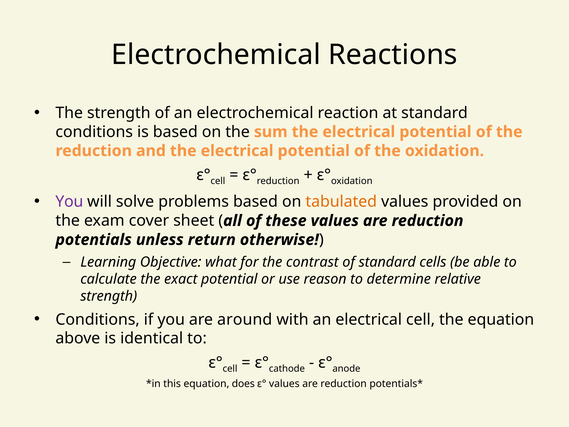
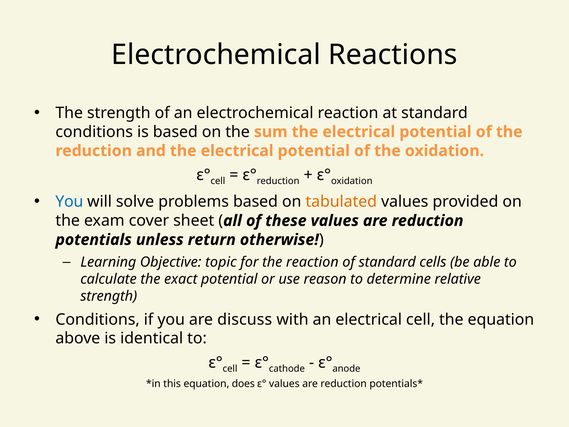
You colour: purple -> blue (69, 202)
what: what -> topic (221, 262)
the contrast: contrast -> reaction (312, 262)
around: around -> discuss (245, 319)
